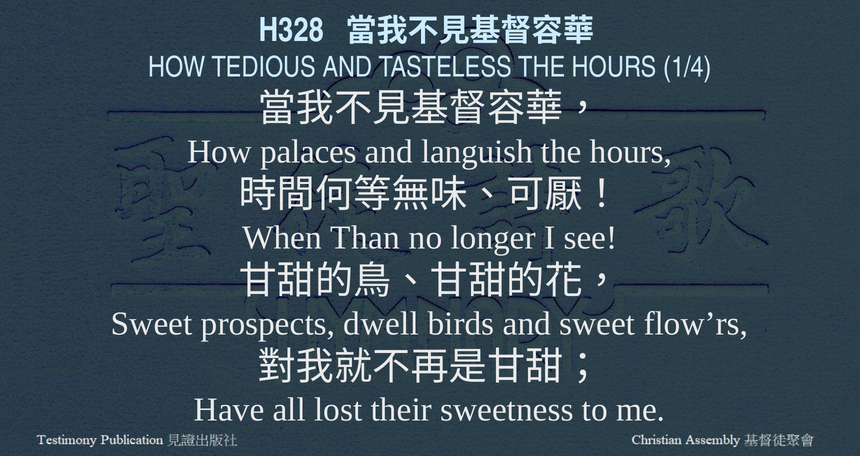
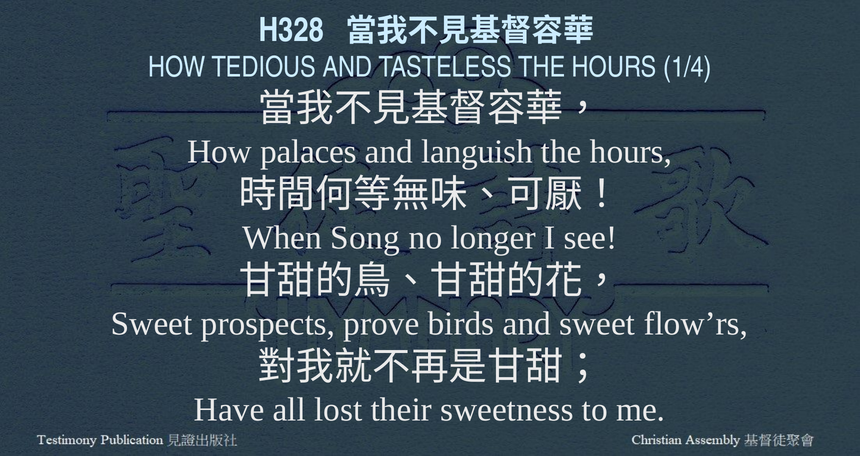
Than: Than -> Song (365, 237)
dwell: dwell -> prove (381, 323)
